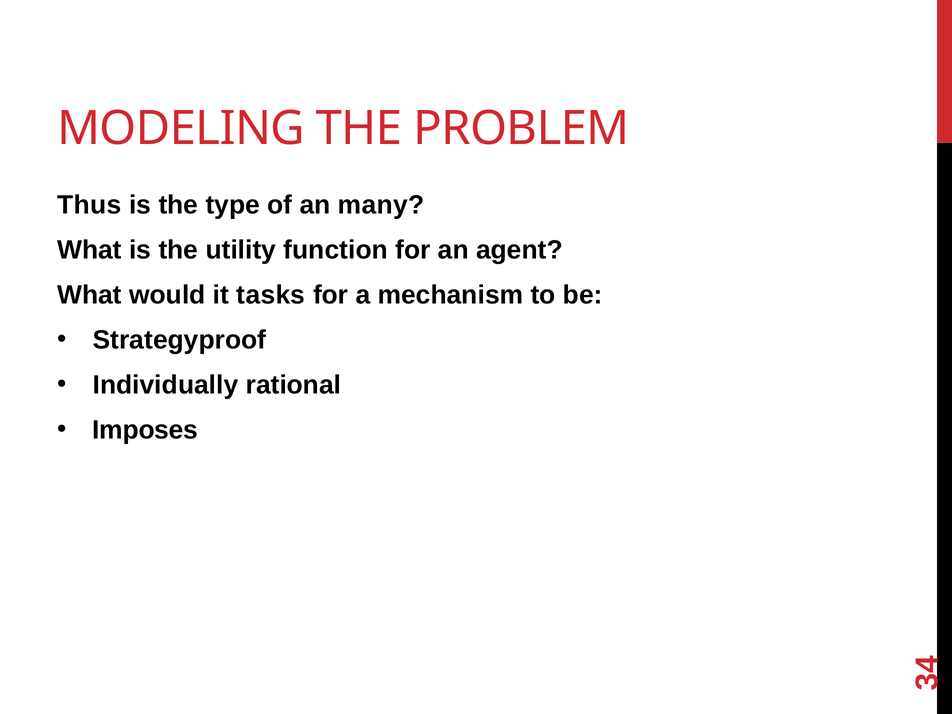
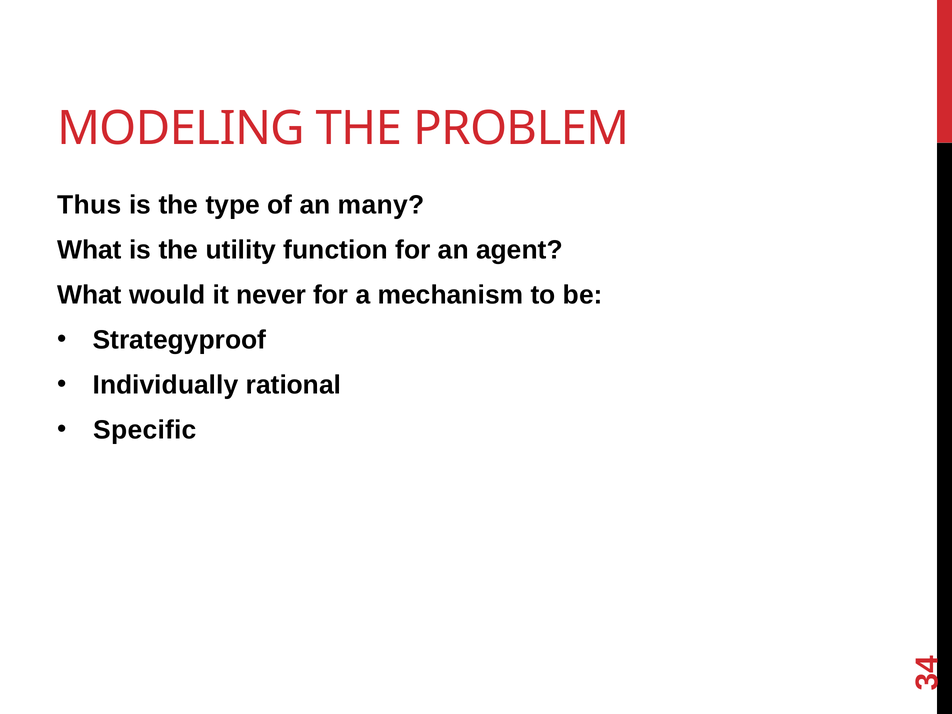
tasks: tasks -> never (271, 295)
Imposes: Imposes -> Specific (145, 430)
